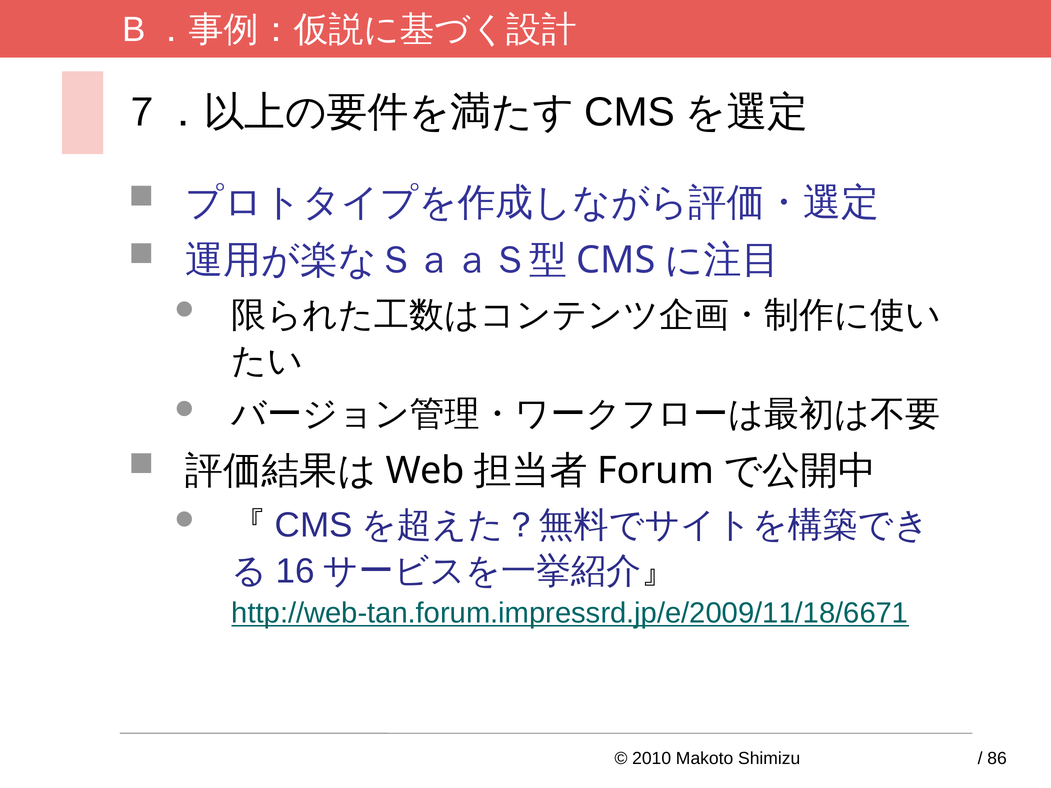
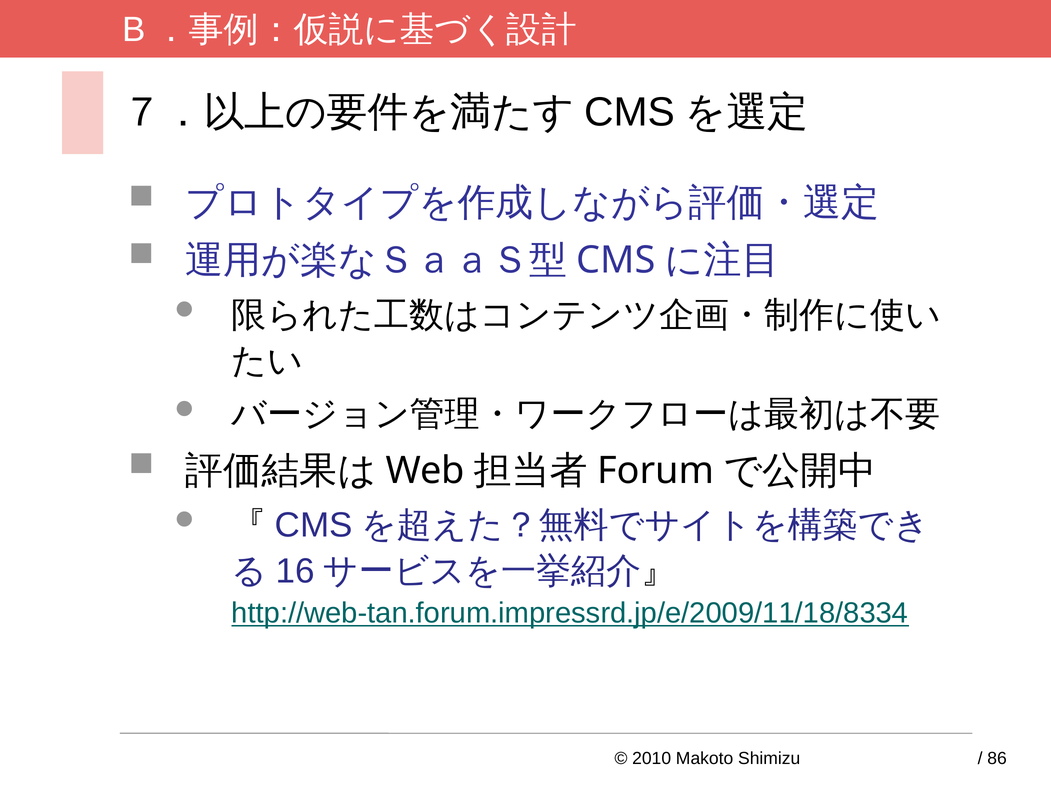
http://web-tan.forum.impressrd.jp/e/2009/11/18/6671: http://web-tan.forum.impressrd.jp/e/2009/11/18/6671 -> http://web-tan.forum.impressrd.jp/e/2009/11/18/8334 (570, 613)
